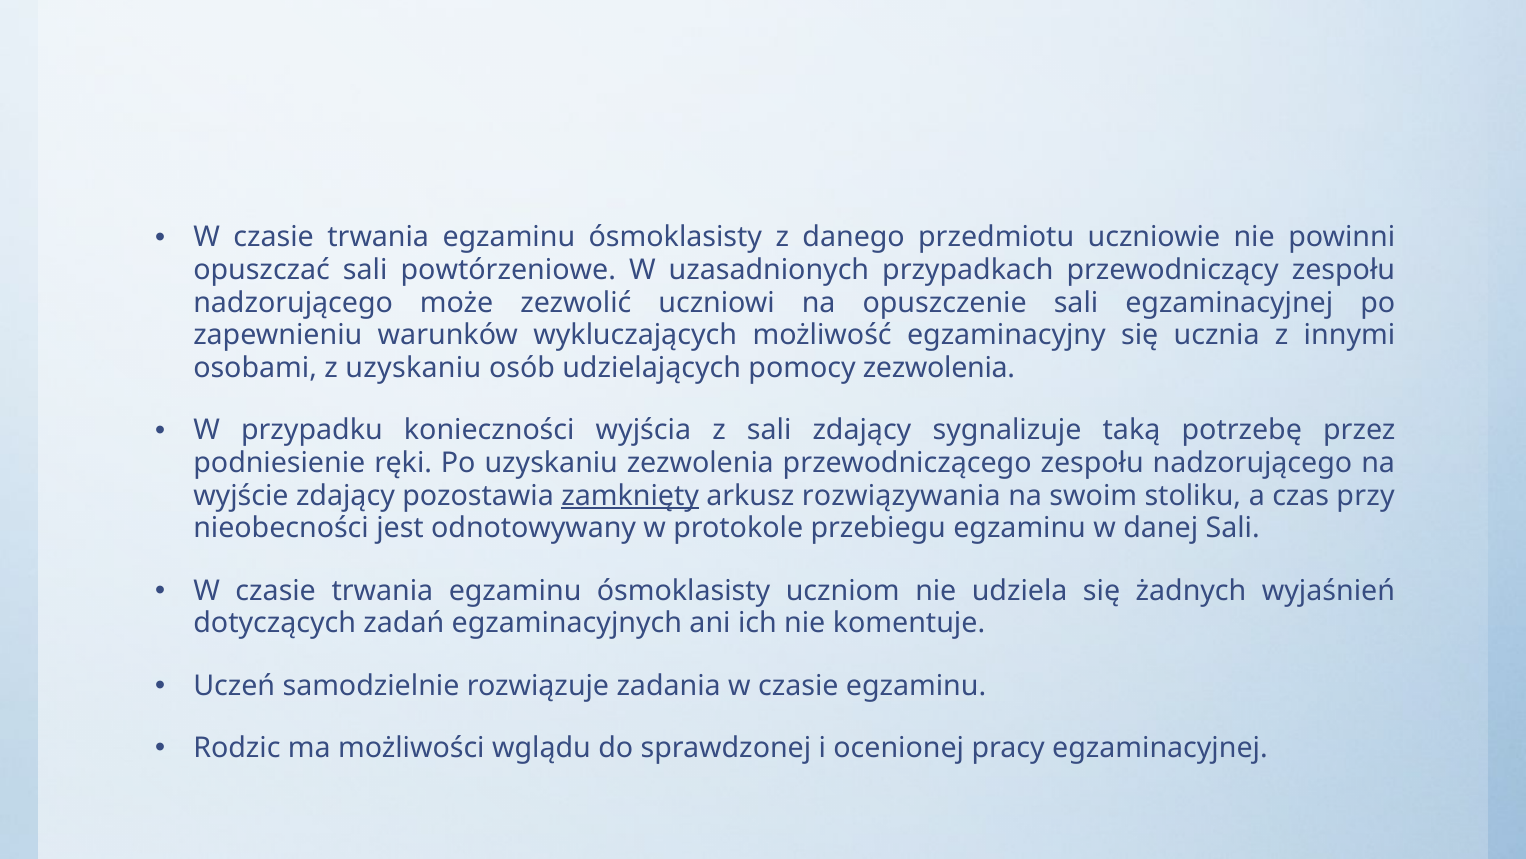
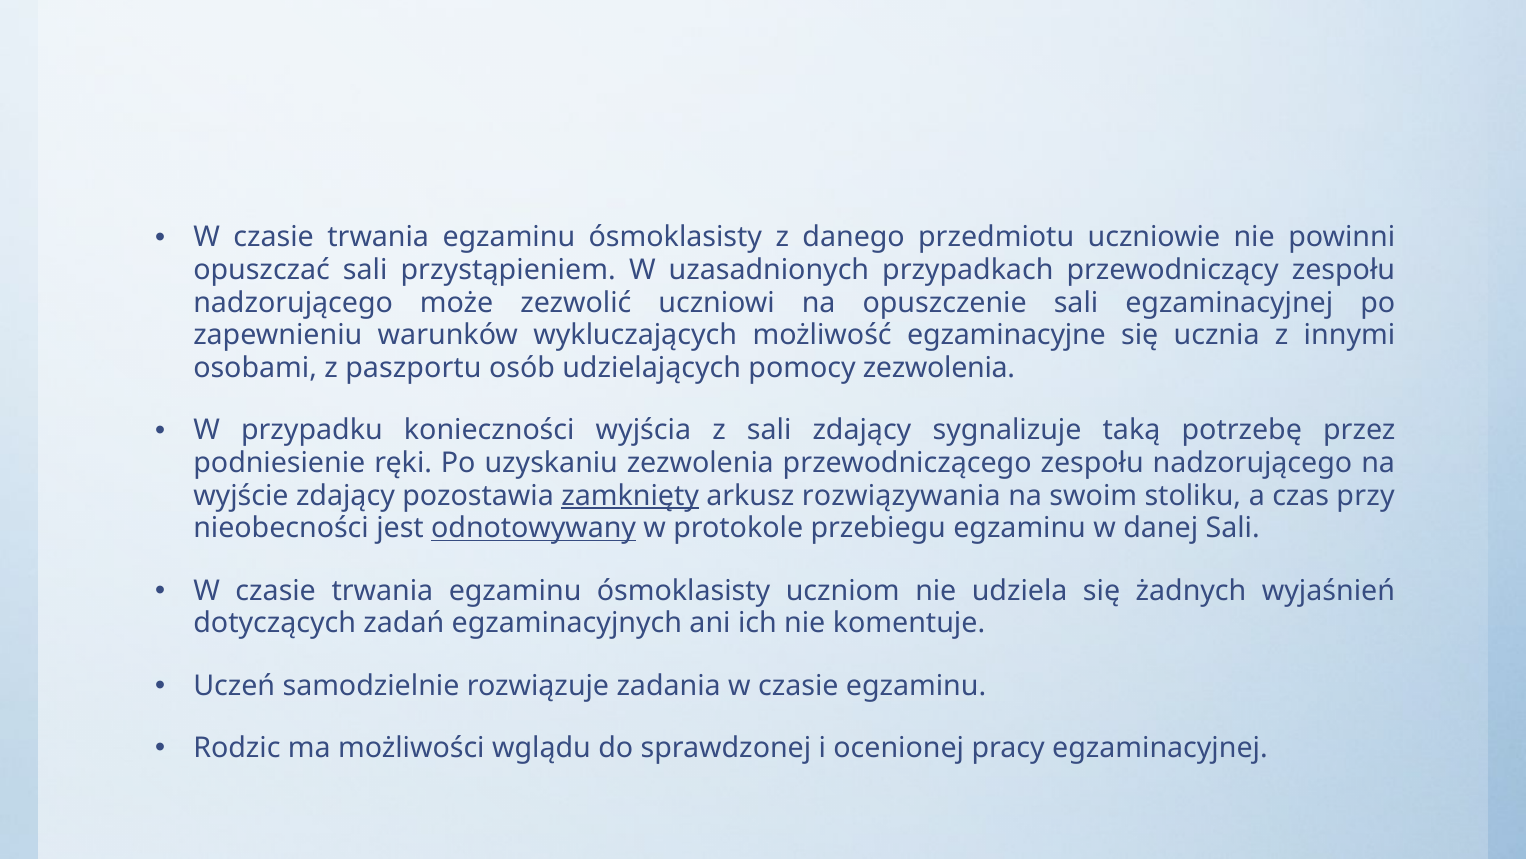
powtórzeniowe: powtórzeniowe -> przystąpieniem (508, 270)
egzaminacyjny: egzaminacyjny -> egzaminacyjne (1006, 335)
z uzyskaniu: uzyskaniu -> paszportu (413, 368)
odnotowywany underline: none -> present (534, 528)
